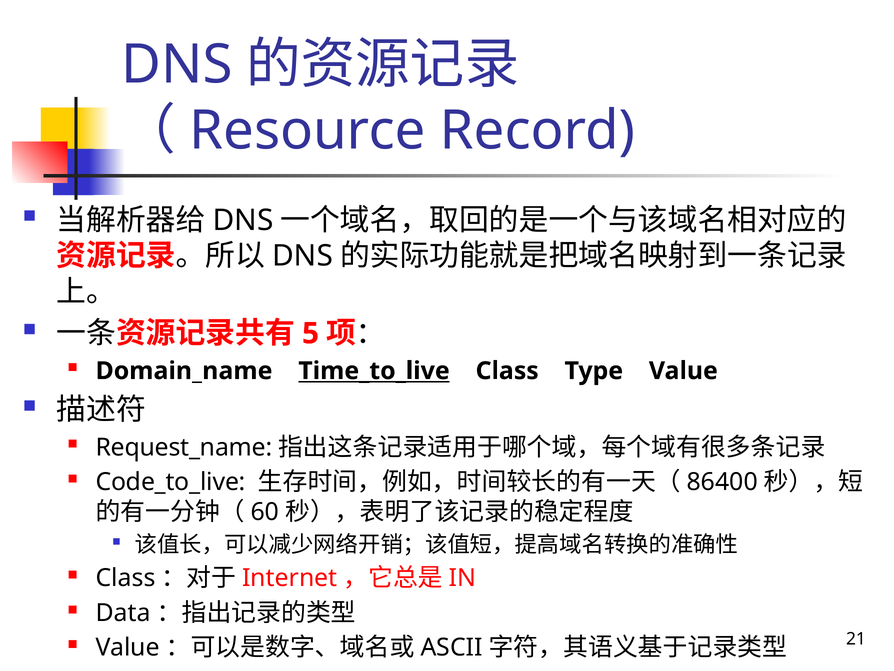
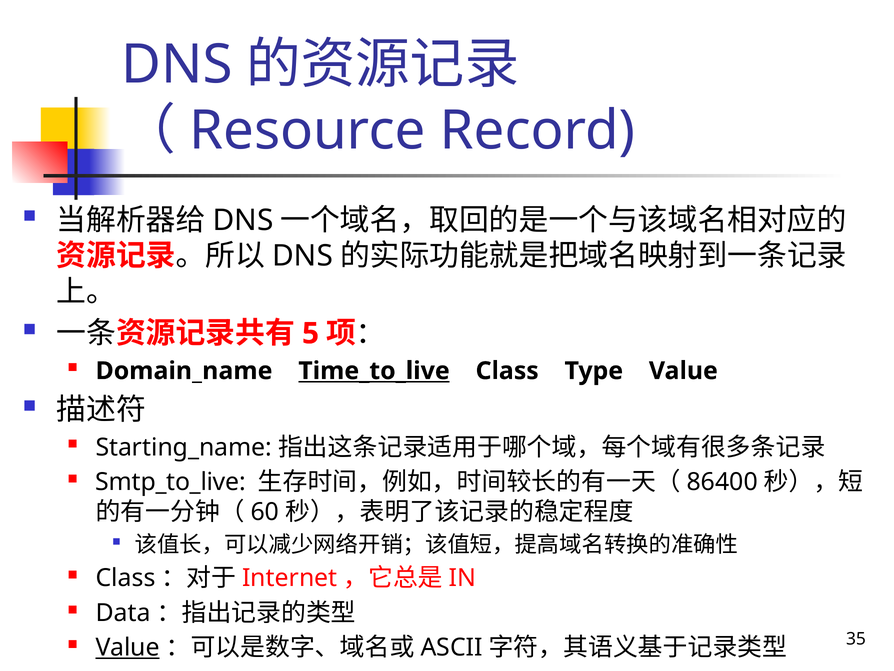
Request_name: Request_name -> Starting_name (184, 447)
Code_to_live: Code_to_live -> Smtp_to_live (171, 482)
Value underline: none -> present (128, 647)
21: 21 -> 35 (856, 639)
